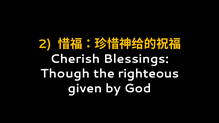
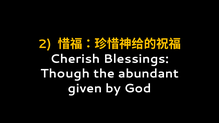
righteous: righteous -> abundant (148, 74)
